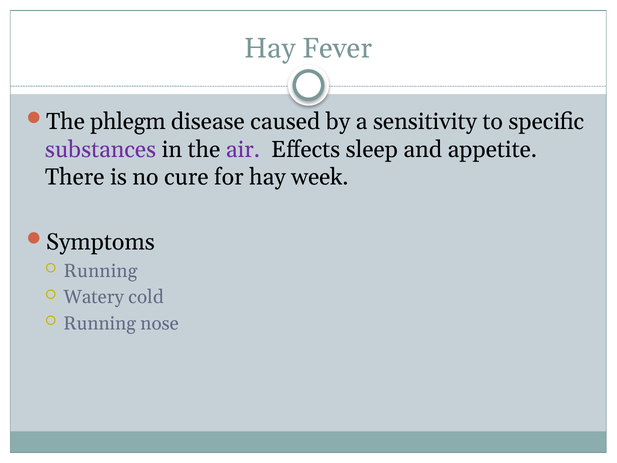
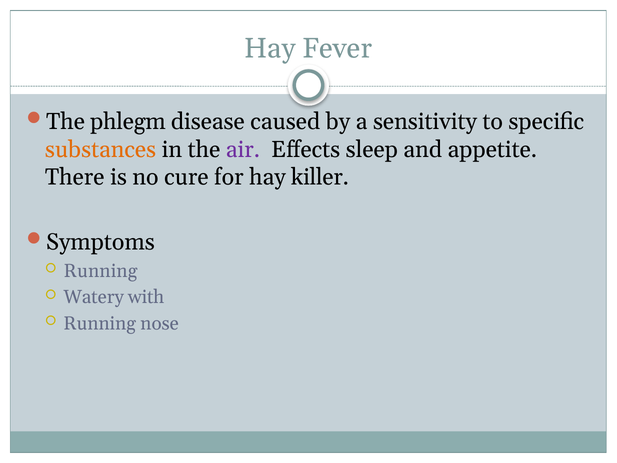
substances colour: purple -> orange (101, 149)
week: week -> killer (320, 177)
cold: cold -> with (146, 297)
